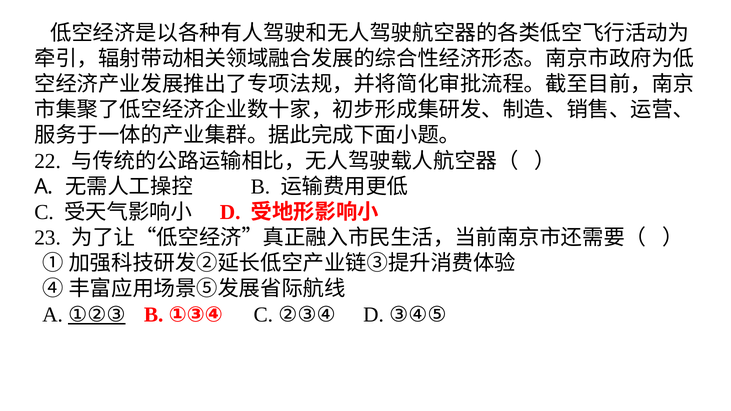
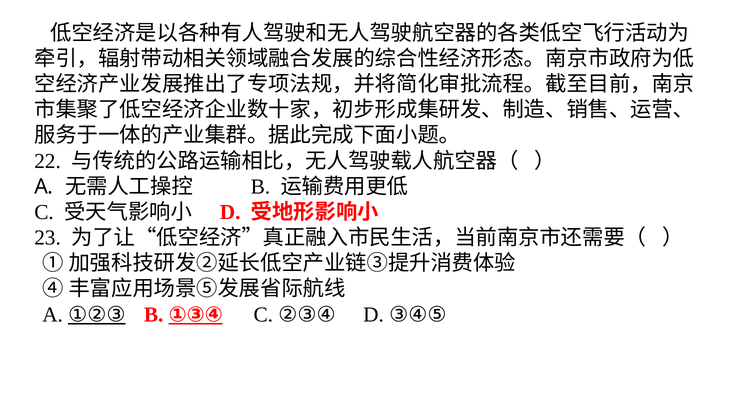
①③④ underline: none -> present (196, 315)
